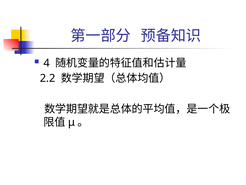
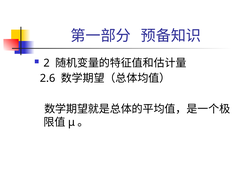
4: 4 -> 2 (47, 63)
2.2: 2.2 -> 2.6 (48, 78)
